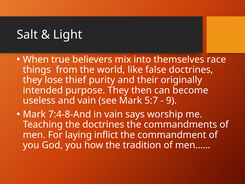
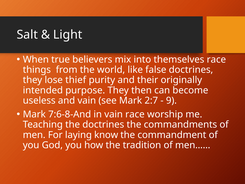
5:7: 5:7 -> 2:7 (151, 100)
7:4-8-And: 7:4-8-And -> 7:6-8-And (70, 114)
vain says: says -> race (135, 114)
inflict: inflict -> know (106, 135)
